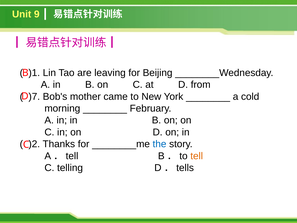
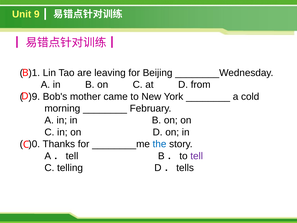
)7: )7 -> )9 (34, 96)
)2: )2 -> )0 (34, 144)
tell colour: orange -> purple (197, 156)
